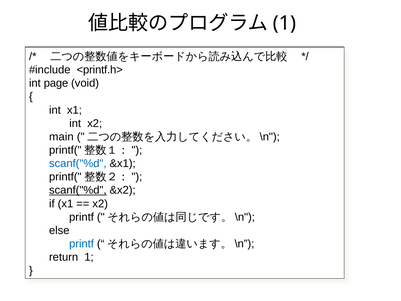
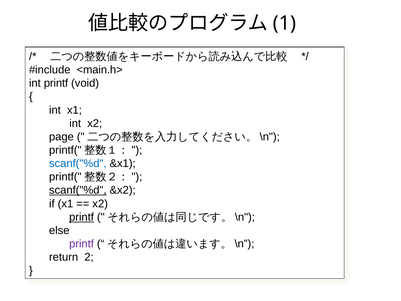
<printf.h>: <printf.h> -> <main.h> (100, 70)
int page: page -> printf (56, 83)
main: main -> page (61, 137)
printf underline: none -> present (81, 217)
printf colour: blue -> purple (81, 244)
return 1: 1 -> 2 (89, 257)
